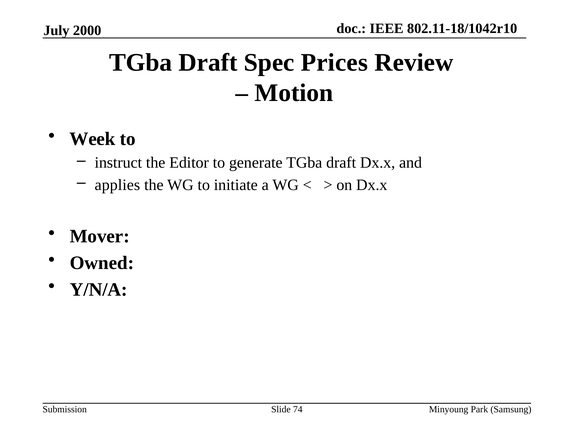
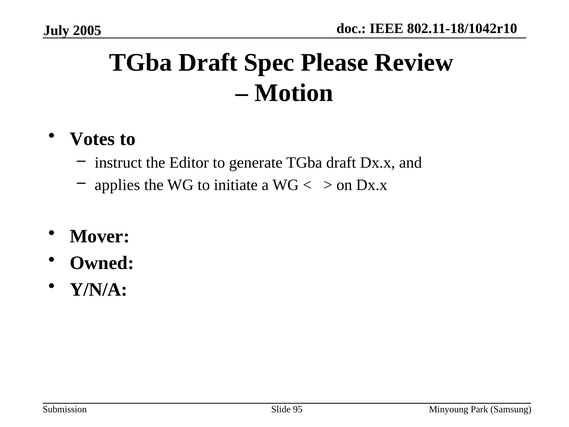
2000: 2000 -> 2005 (87, 30)
Prices: Prices -> Please (334, 62)
Week: Week -> Votes (92, 139)
74: 74 -> 95 (298, 409)
